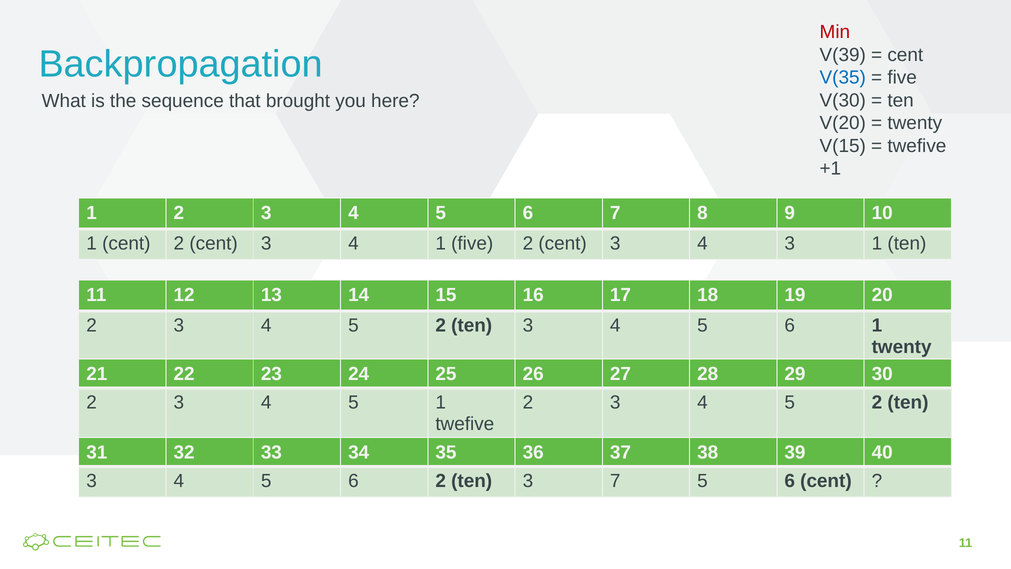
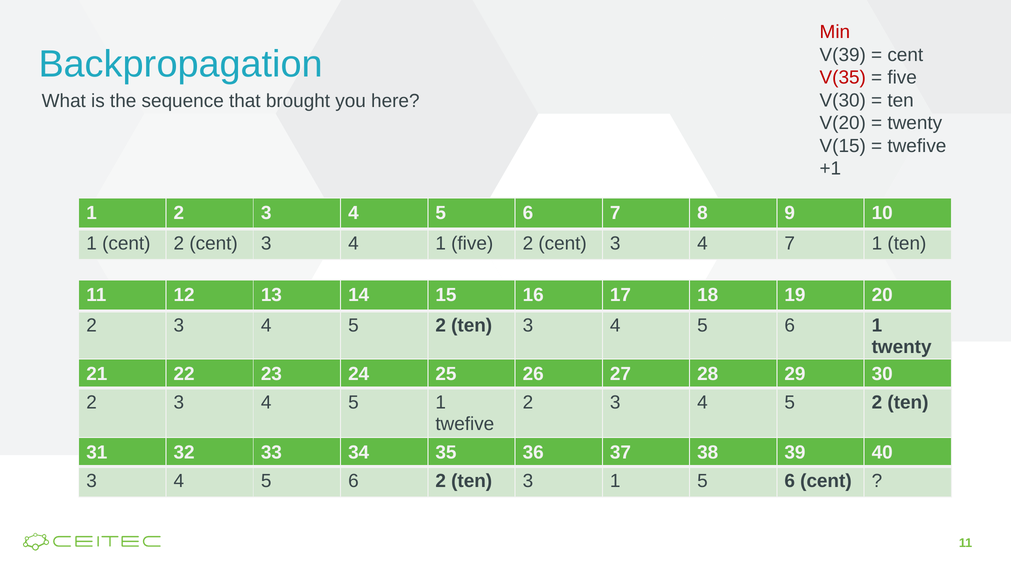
V(35 colour: blue -> red (843, 78)
4 3: 3 -> 7 (790, 244)
3 7: 7 -> 1 (615, 481)
